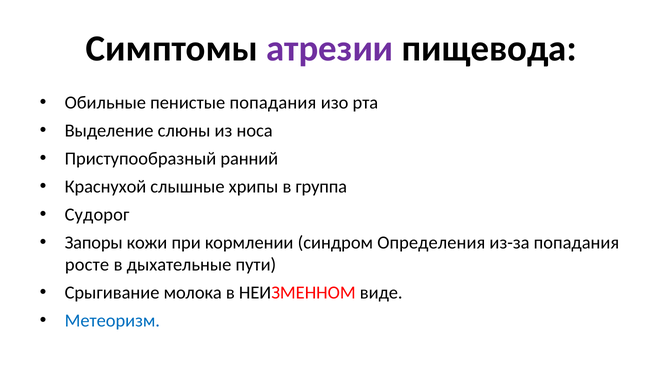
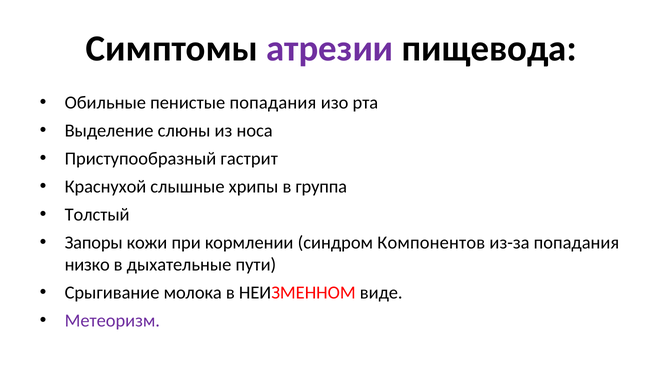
ранний: ранний -> гастрит (249, 159)
Судорог: Судорог -> Толстый (97, 215)
Определения: Определения -> Компонентов (431, 243)
росте: росте -> низко (87, 265)
Метеоризм colour: blue -> purple (112, 321)
